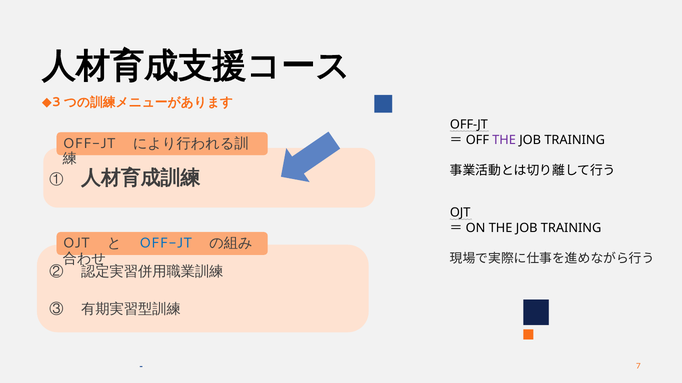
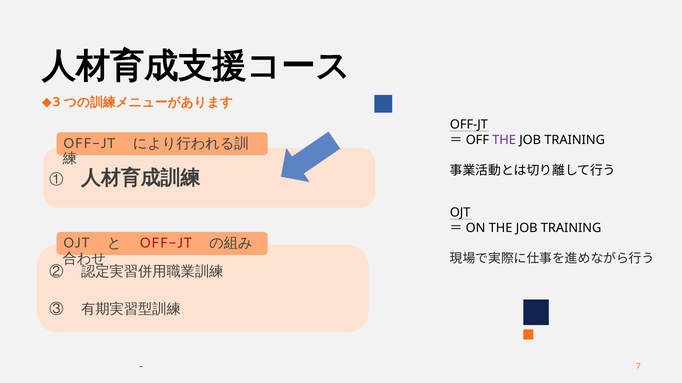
OFF-JT colour: blue -> red (165, 244)
